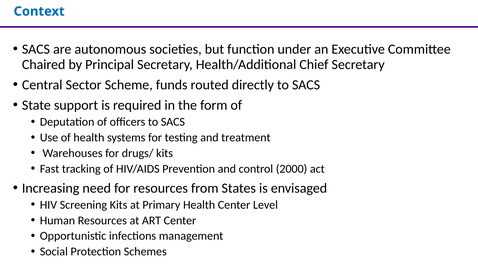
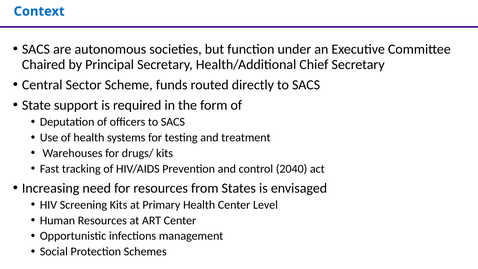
2000: 2000 -> 2040 (292, 169)
